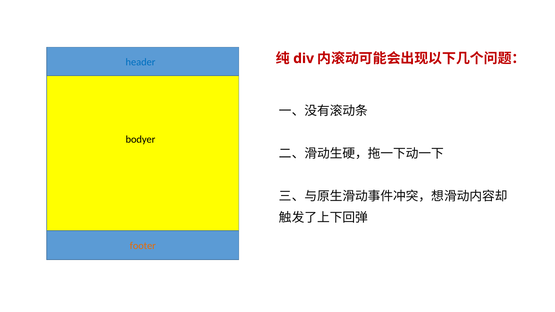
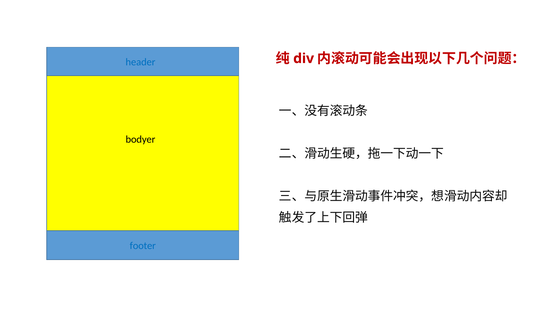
footer colour: orange -> blue (143, 246)
